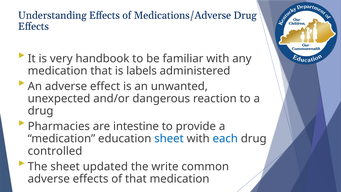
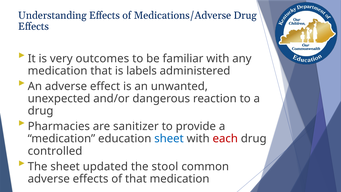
handbook: handbook -> outcomes (102, 58)
intestine: intestine -> sanitizer (136, 126)
each colour: blue -> red (225, 139)
write: write -> stool (165, 166)
